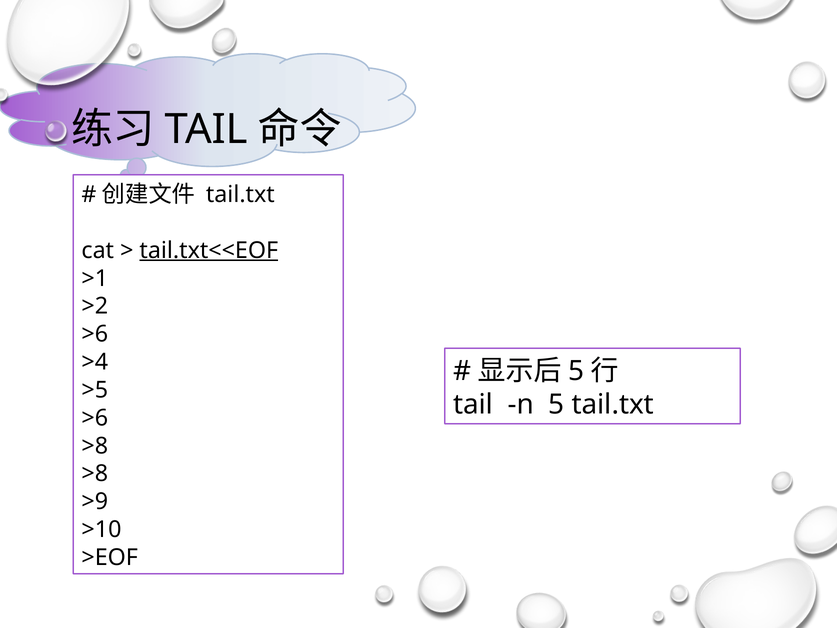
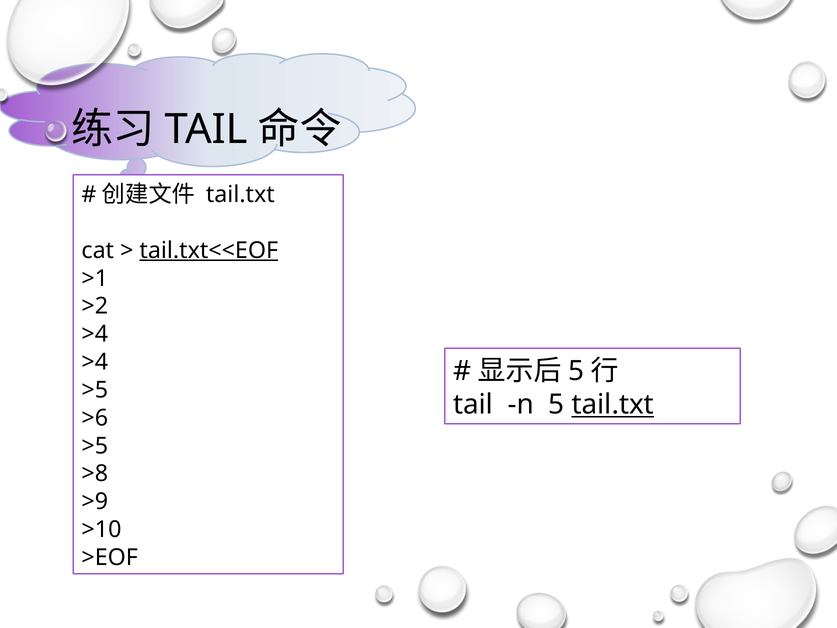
>6: >6 -> >4 (95, 334)
tail.txt underline: none -> present (613, 405)
>8: >8 -> >5 (95, 446)
